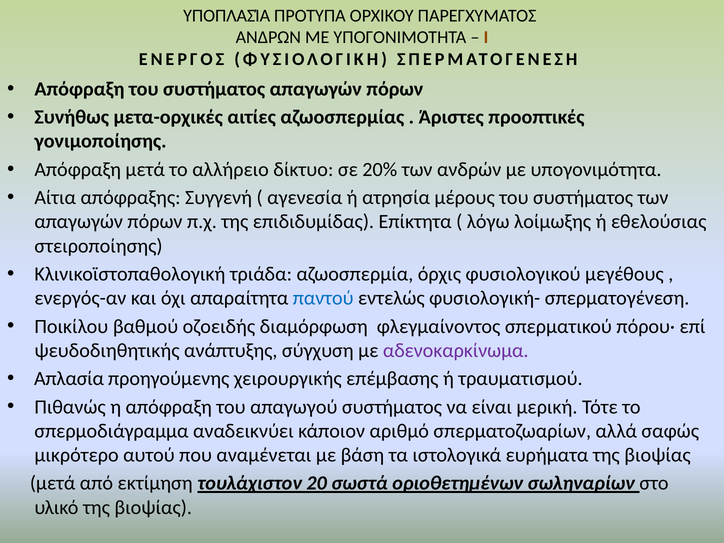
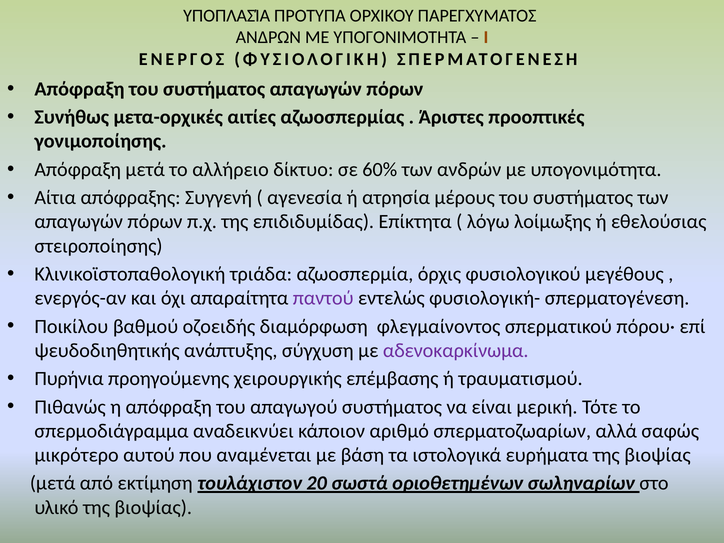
20%: 20% -> 60% (380, 170)
παντού colour: blue -> purple (323, 298)
Aπλασία: Aπλασία -> Πυρήνια (69, 379)
